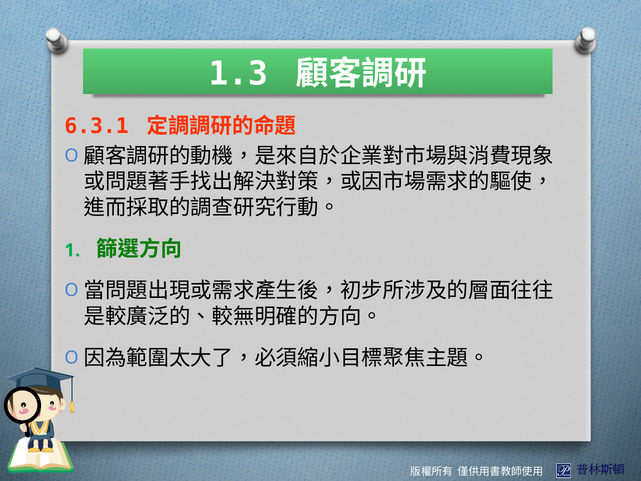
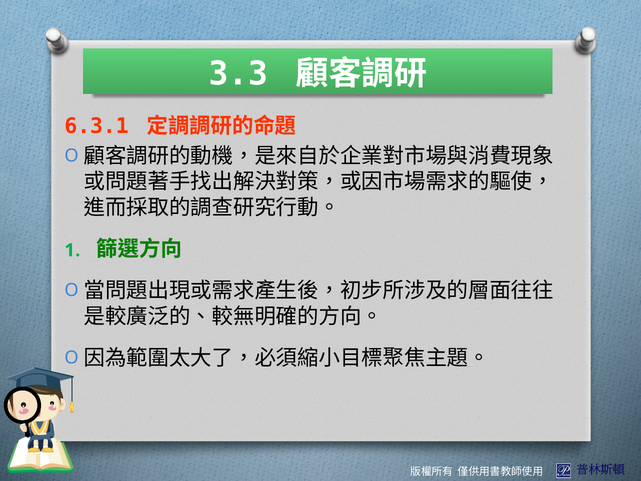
1.3: 1.3 -> 3.3 (238, 74)
